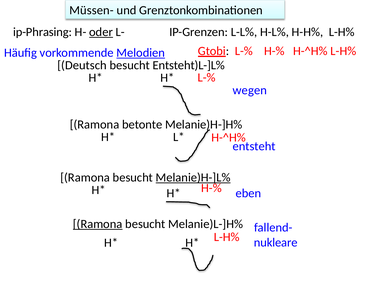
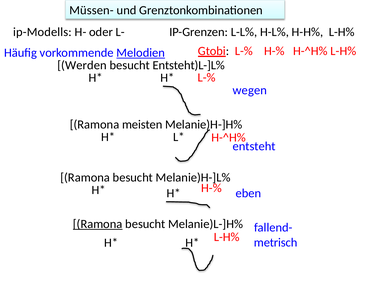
ip-Phrasing: ip-Phrasing -> ip-Modells (42, 32)
oder underline: present -> none (101, 32)
Deutsch: Deutsch -> Werden (82, 65)
betonte: betonte -> meisten (142, 125)
Melanie)H-]L% underline: present -> none (193, 178)
nukleare: nukleare -> metrisch (276, 243)
